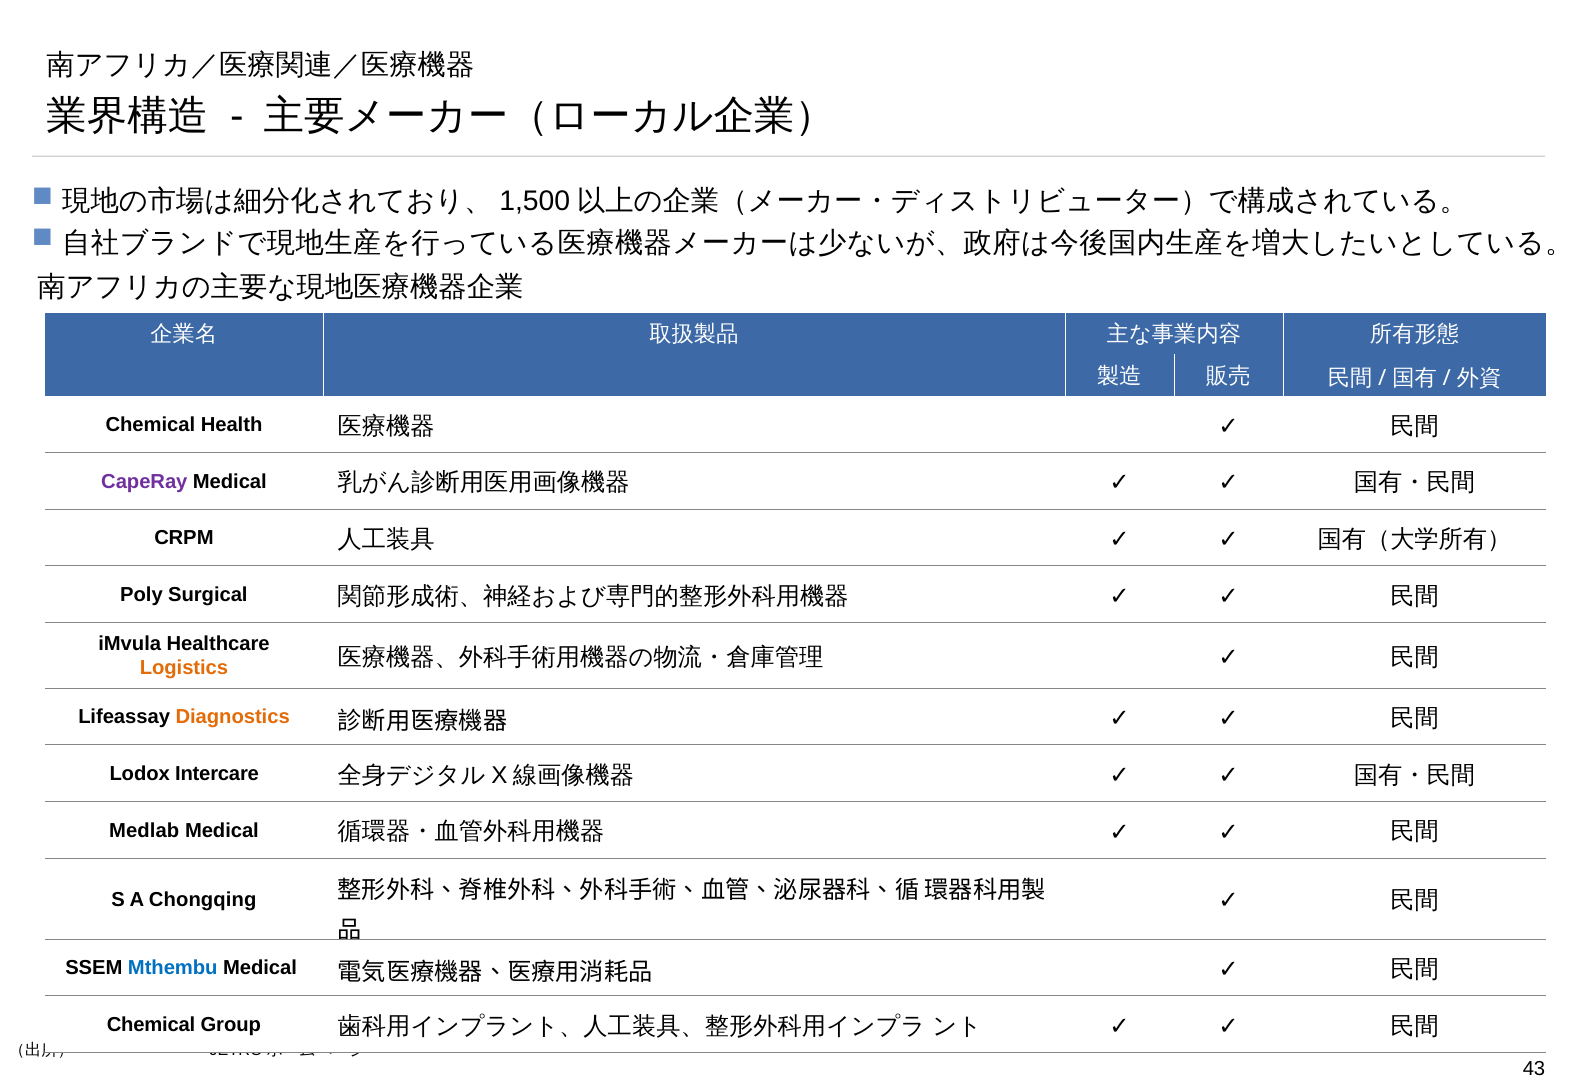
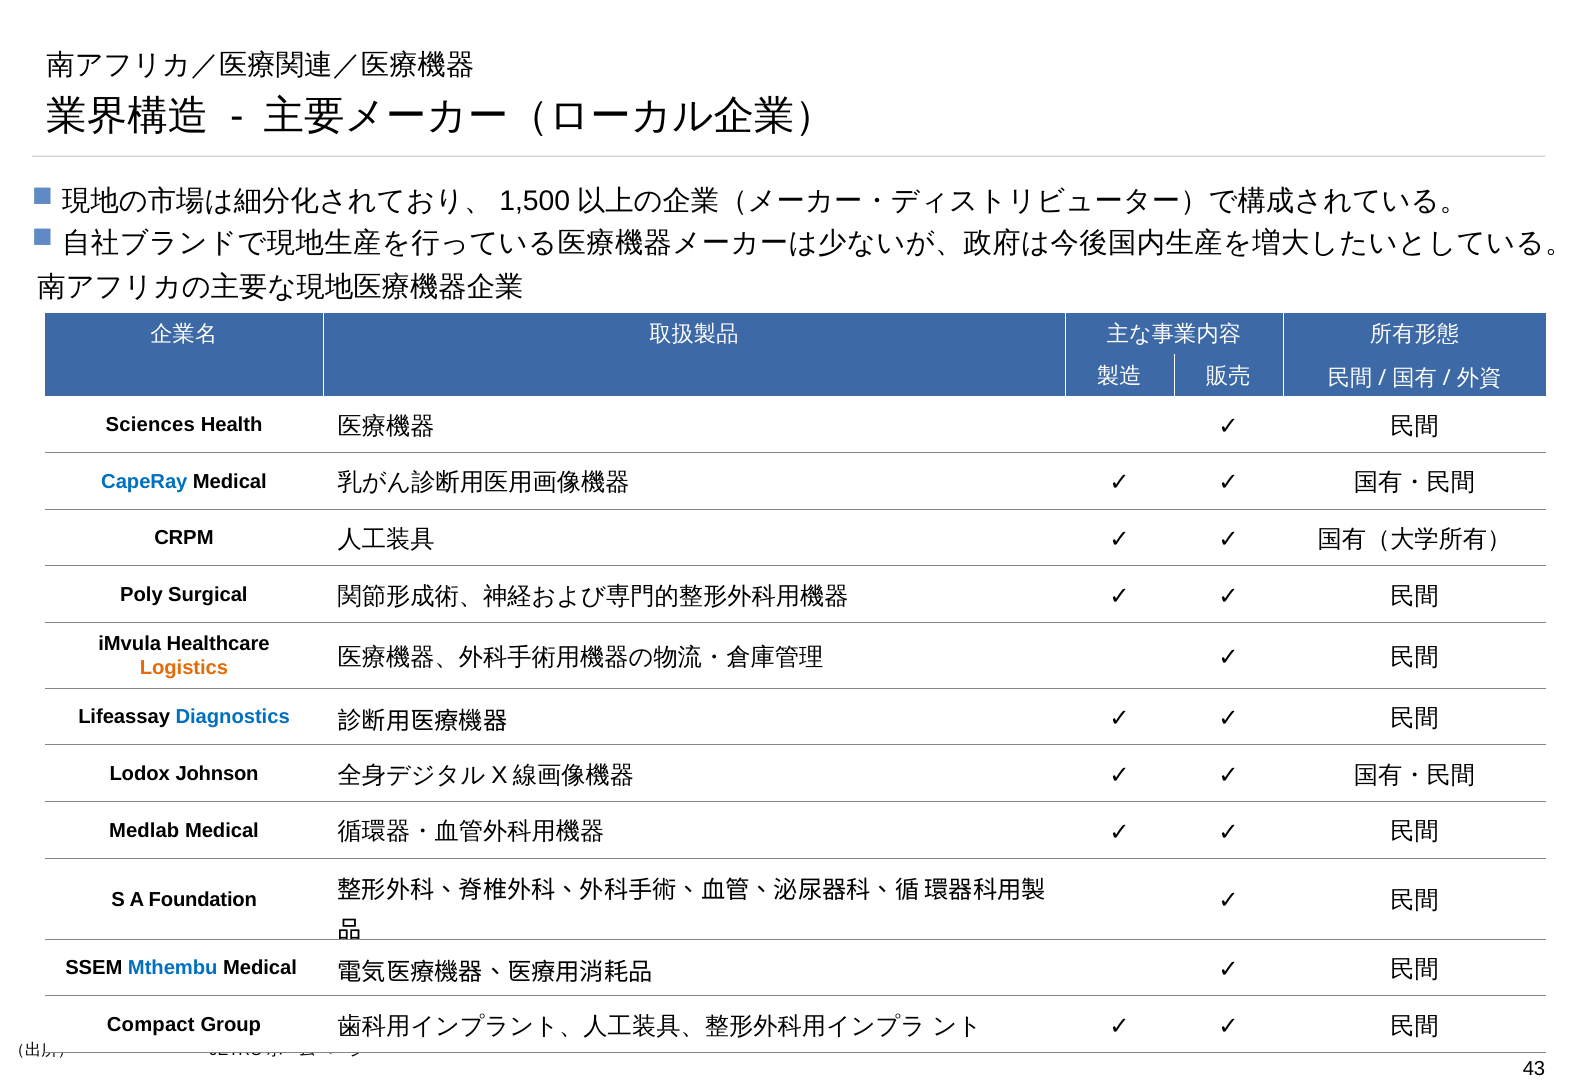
Chemical: Chemical -> Sciences (150, 425)
CapeRay colour: purple -> blue (144, 481)
Diagnostics colour: orange -> blue (233, 717)
Intercare: Intercare -> Johnson (217, 774)
Chongqing: Chongqing -> Foundation (203, 899)
Chemical: Chemical -> Compact (151, 1025)
